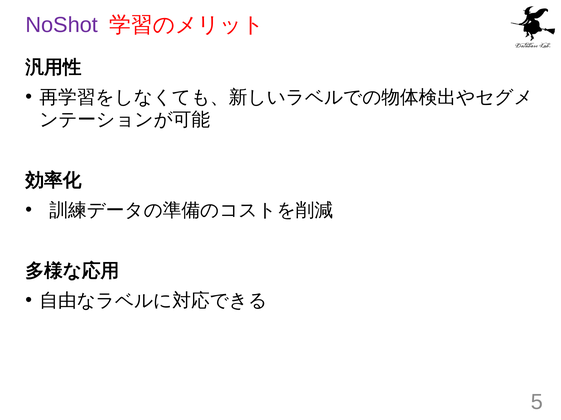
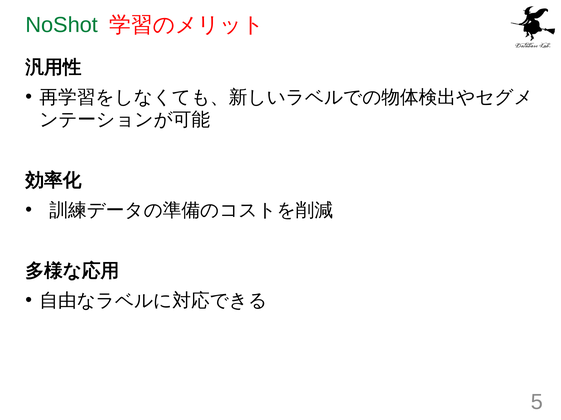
NoShot colour: purple -> green (62, 25)
